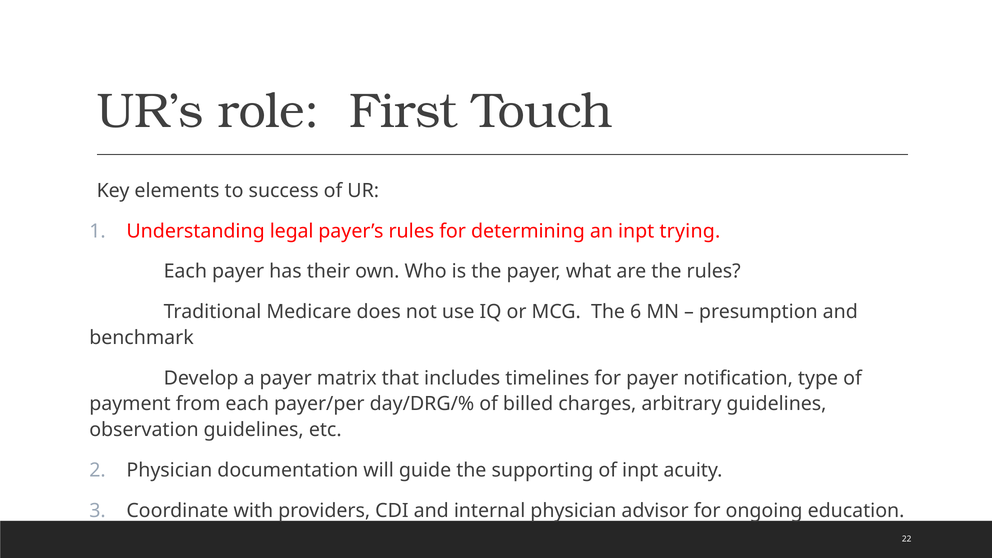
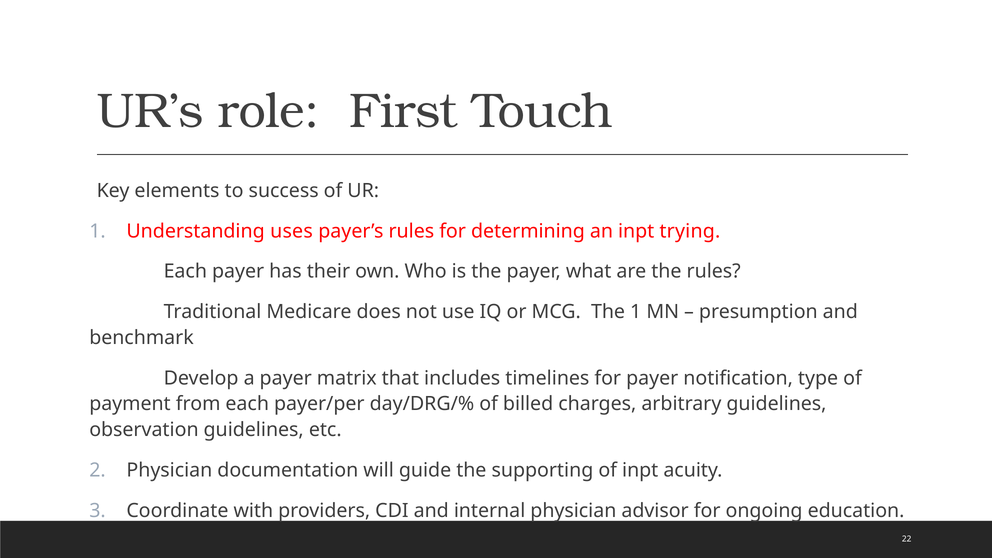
legal: legal -> uses (291, 231)
The 6: 6 -> 1 (636, 312)
